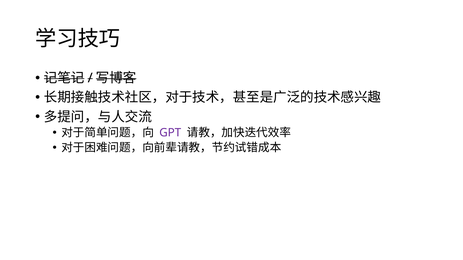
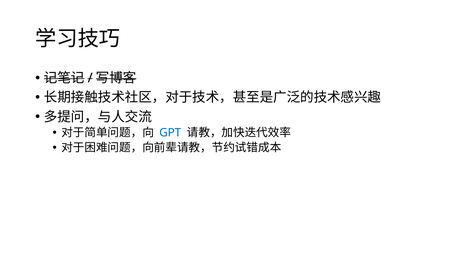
GPT colour: purple -> blue (170, 133)
